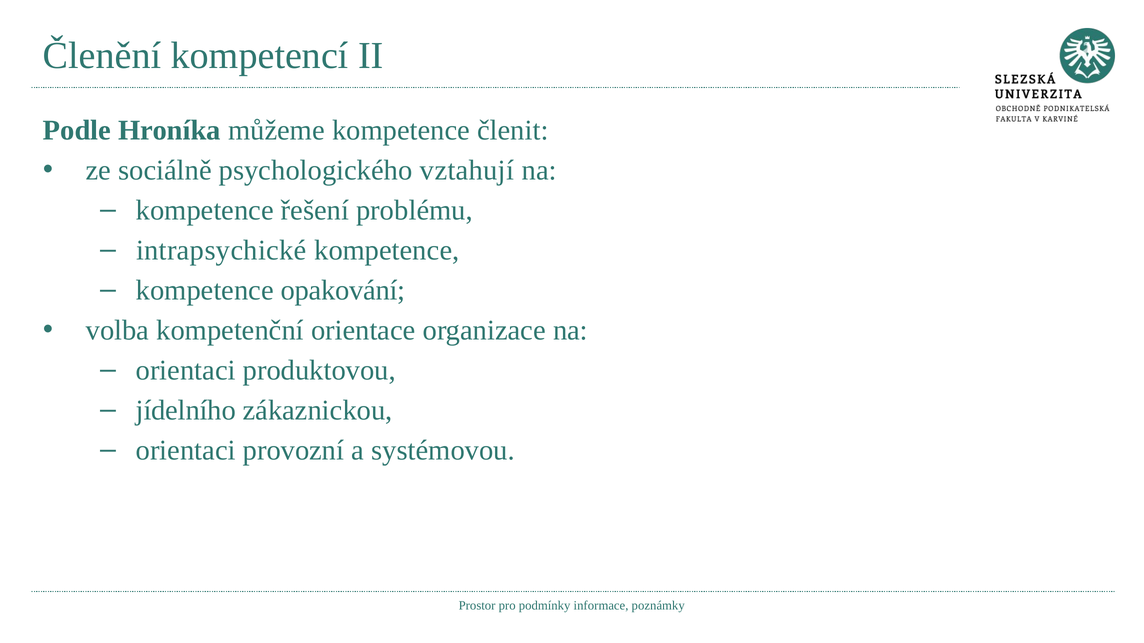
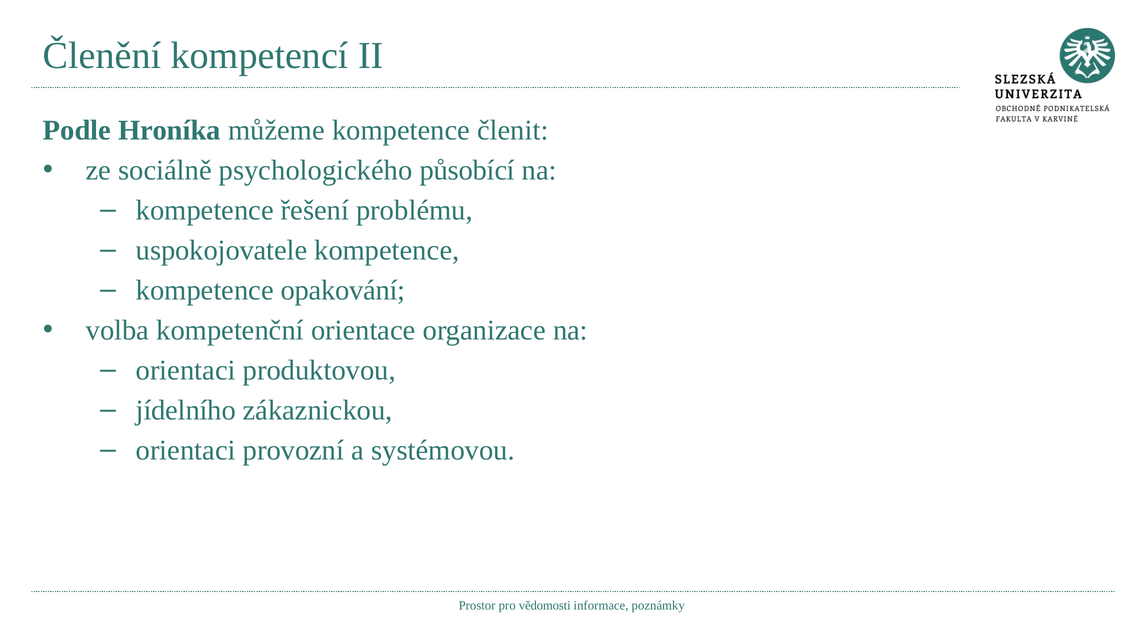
vztahují: vztahují -> působící (467, 170)
intrapsychické: intrapsychické -> uspokojovatele (222, 251)
podmínky: podmínky -> vědomosti (545, 606)
